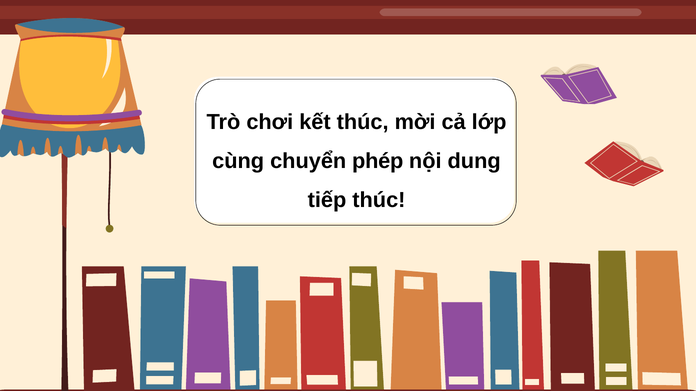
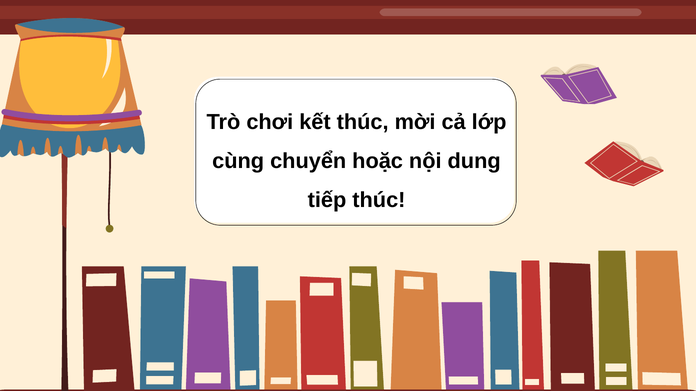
phép: phép -> hoặc (378, 161)
